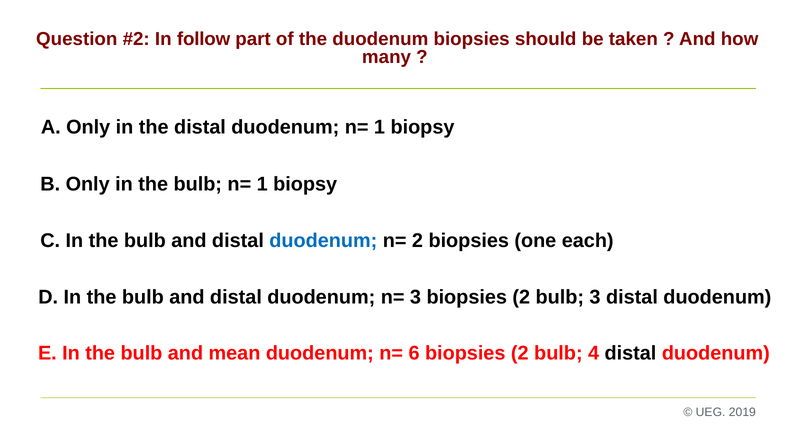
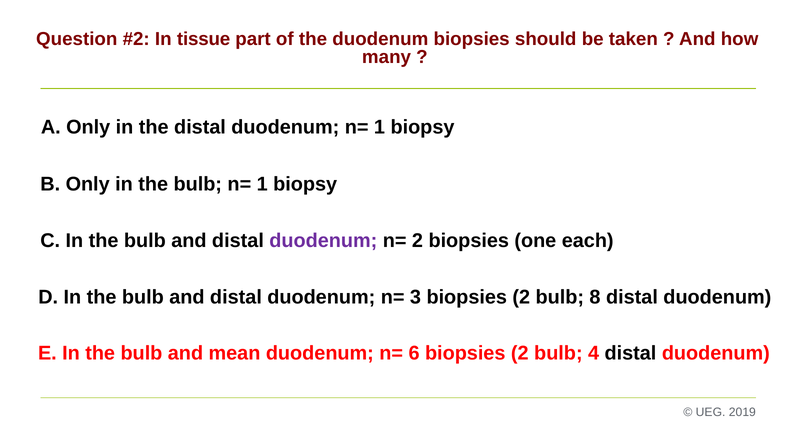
follow: follow -> tissue (204, 39)
duodenum colour: blue -> purple (323, 240)
bulb 3: 3 -> 8 (595, 297)
